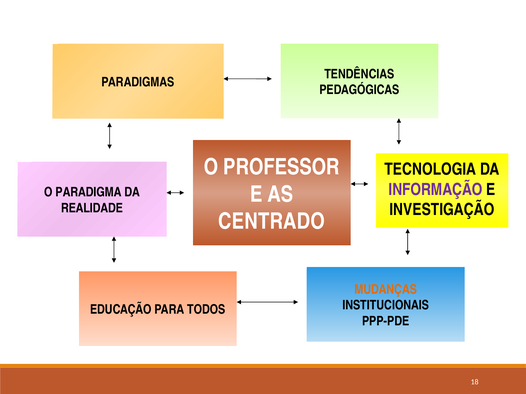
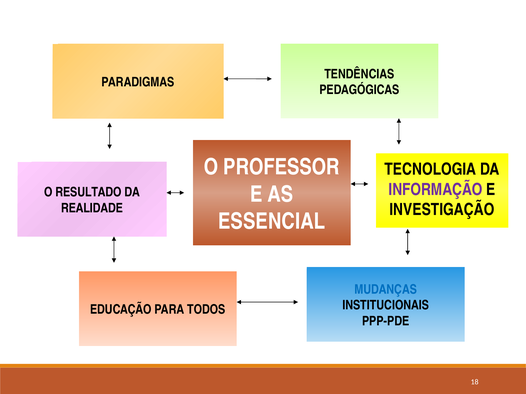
PARADIGMA: PARADIGMA -> RESULTADO (89, 193)
CENTRADO: CENTRADO -> ESSENCIAL (272, 222)
MUDANÇAS colour: orange -> blue (386, 290)
